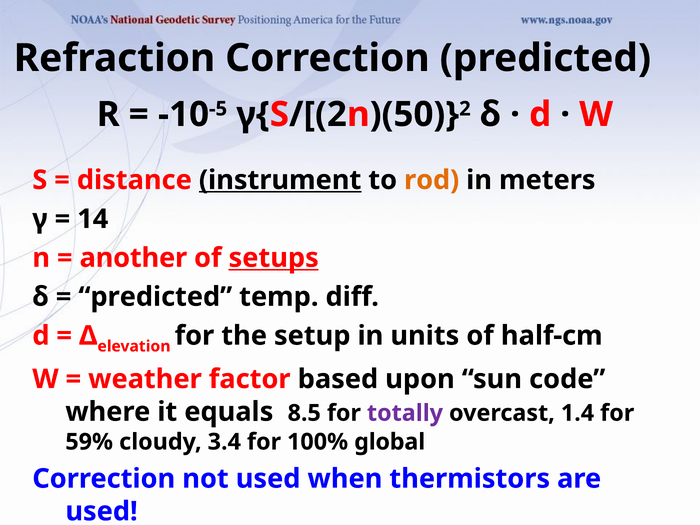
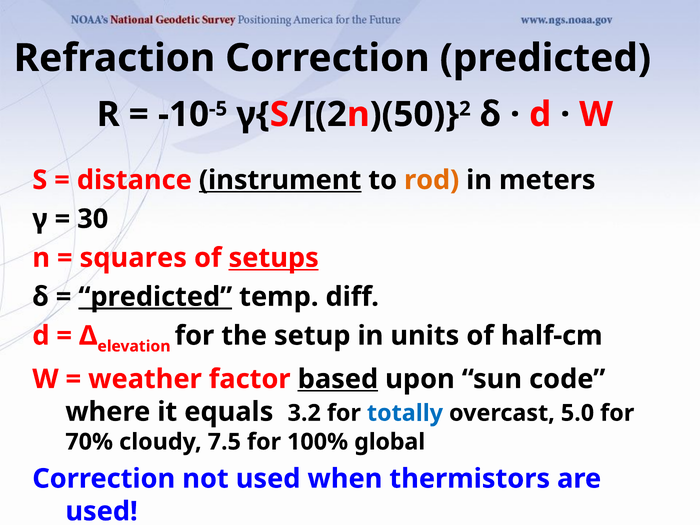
14: 14 -> 30 (93, 219)
another: another -> squares (133, 258)
predicted underline: none -> present (155, 297)
based underline: none -> present (338, 379)
8.5: 8.5 -> 3.2 (304, 413)
totally colour: purple -> blue (405, 413)
1.4: 1.4 -> 5.0 (577, 413)
59%: 59% -> 70% (89, 442)
3.4: 3.4 -> 7.5 (224, 442)
